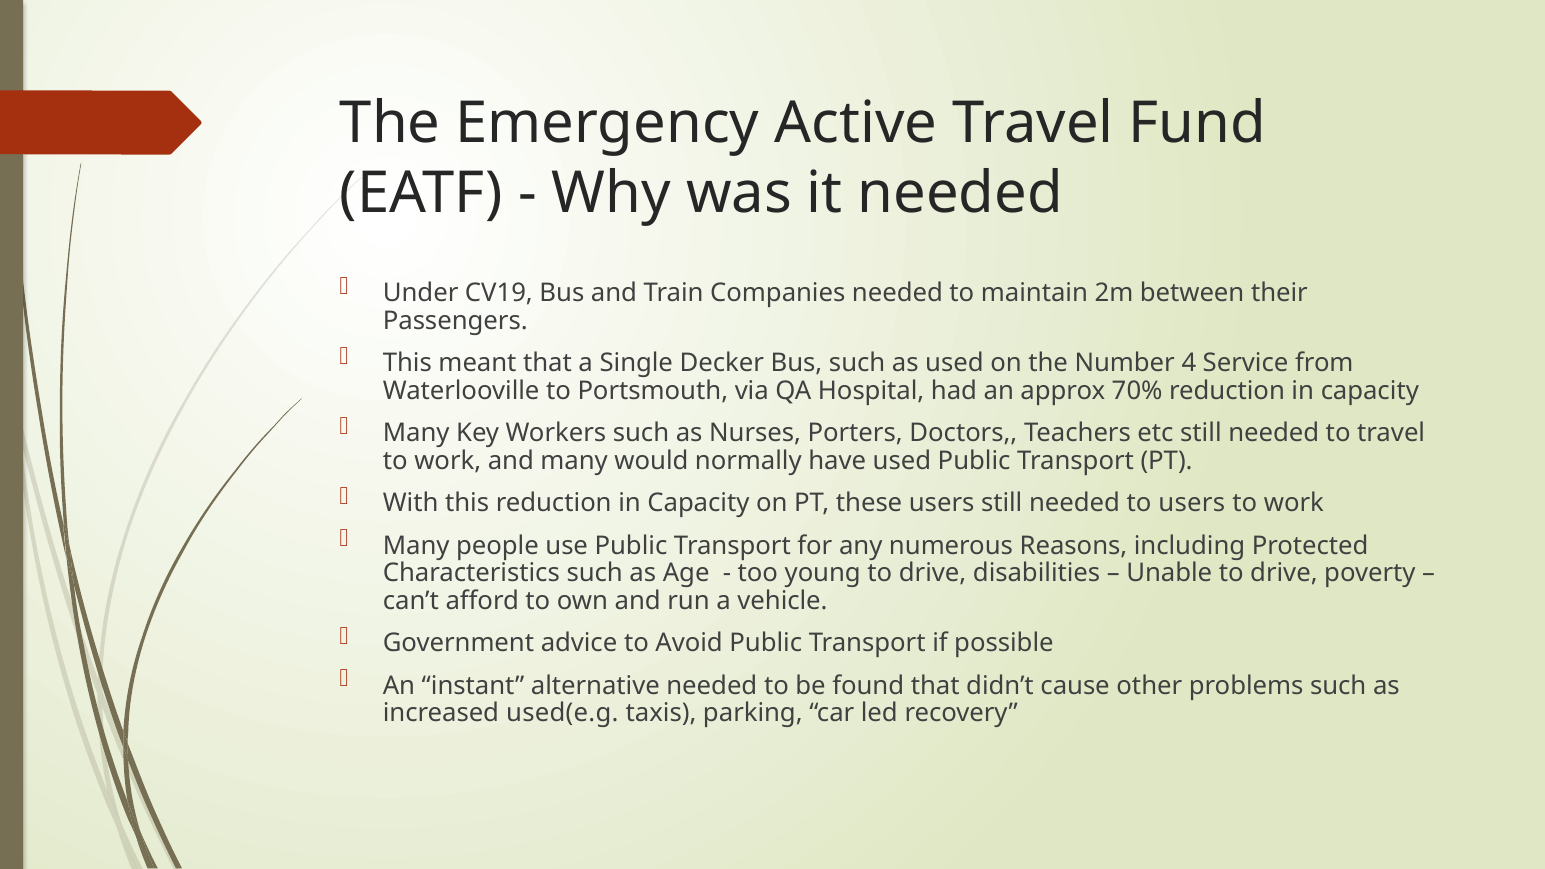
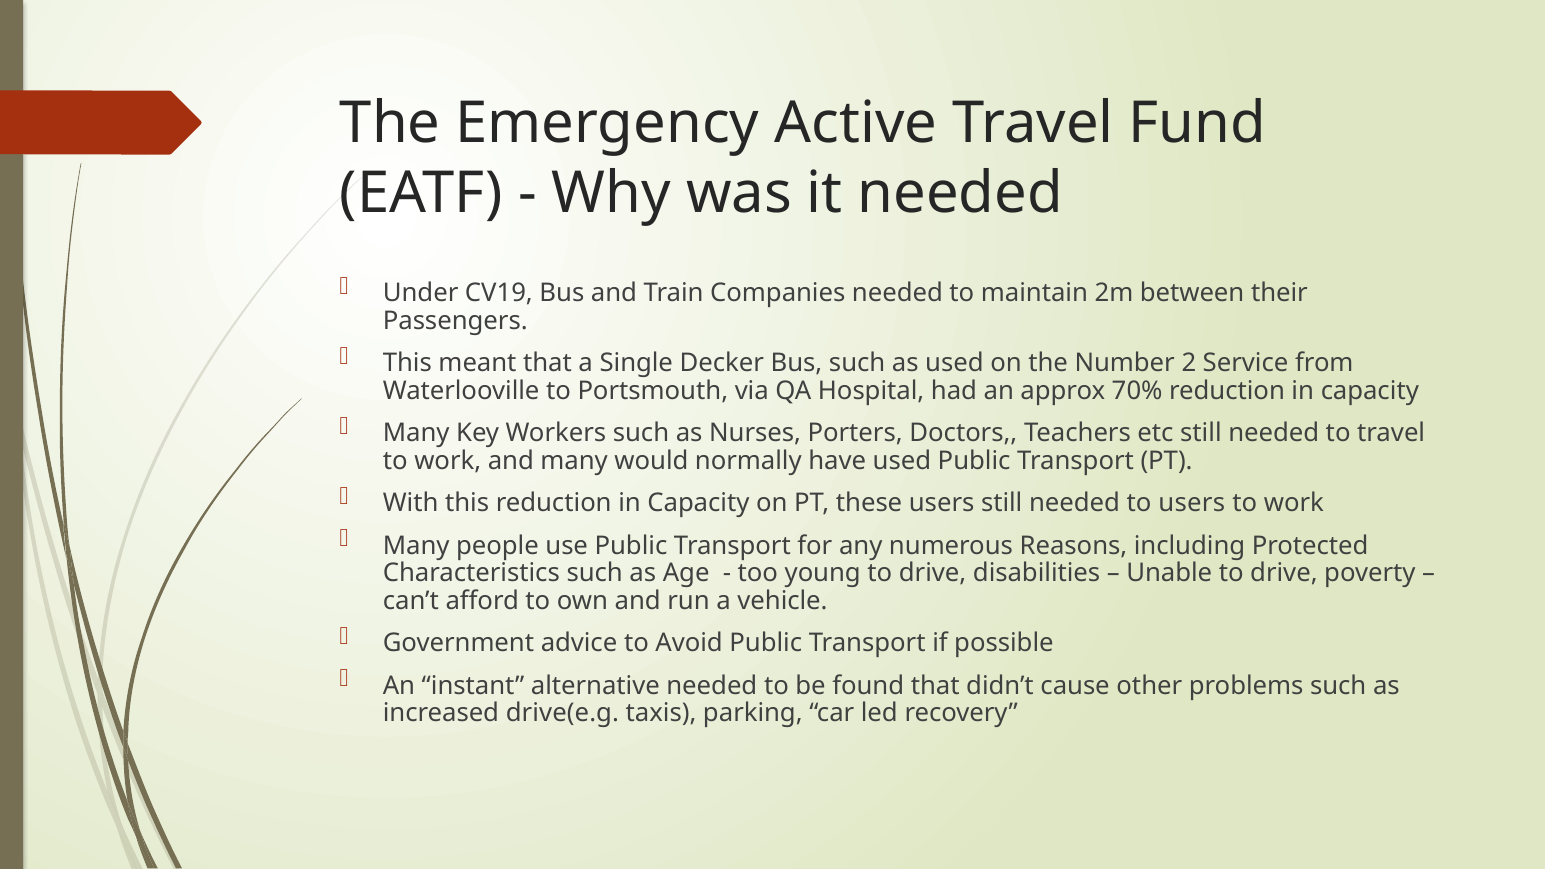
4: 4 -> 2 (1189, 363)
used(e.g: used(e.g -> drive(e.g (562, 713)
